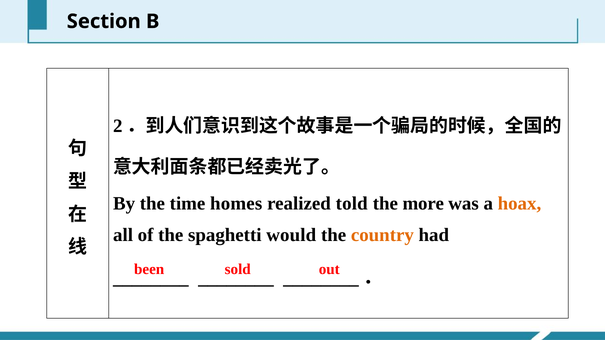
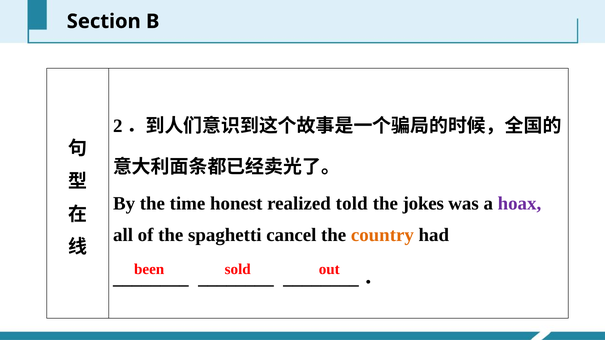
homes: homes -> honest (236, 204)
more: more -> jokes (423, 204)
hoax colour: orange -> purple (519, 204)
would: would -> cancel (291, 235)
